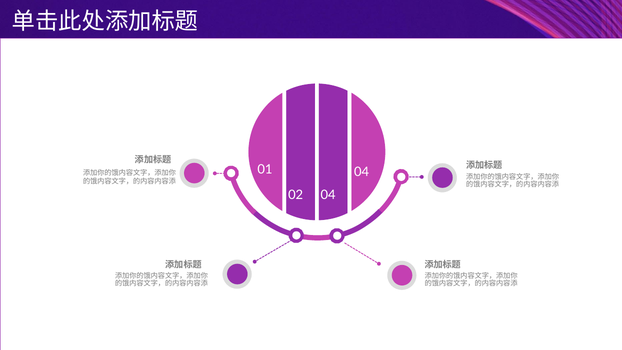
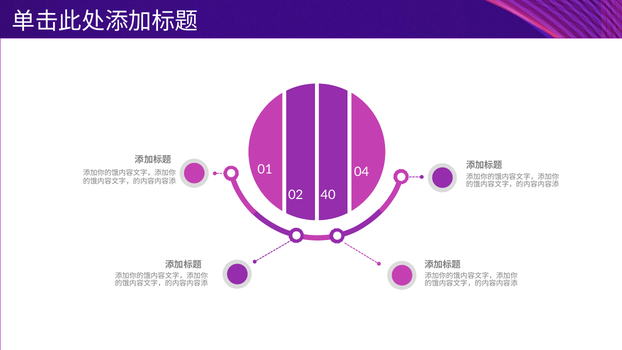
02 04: 04 -> 40 (328, 195)
